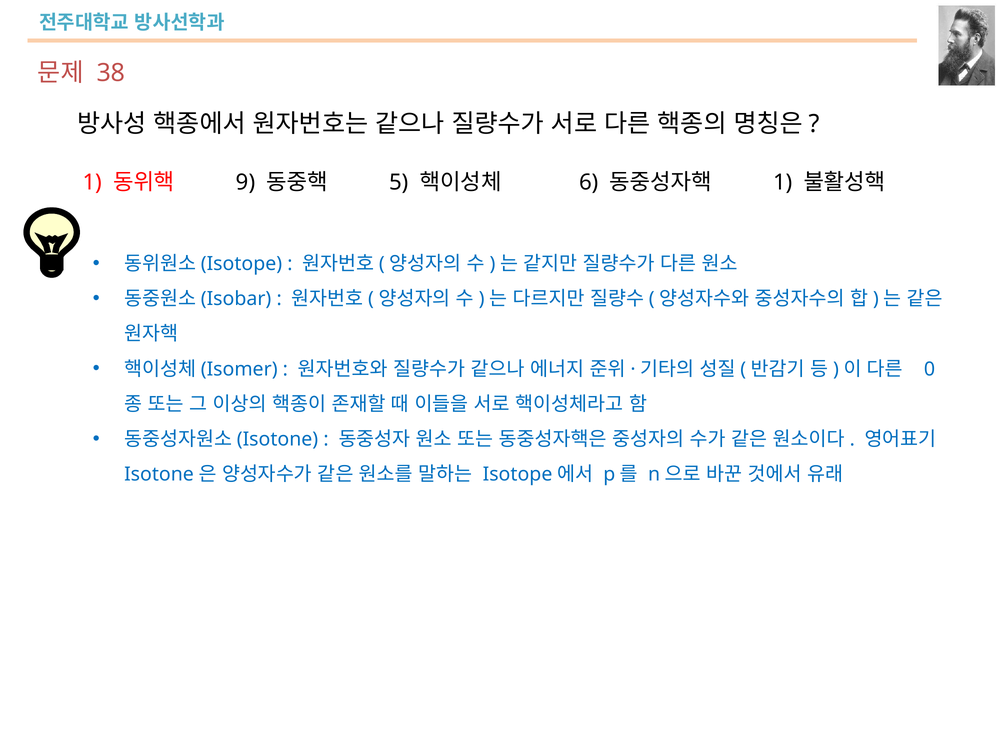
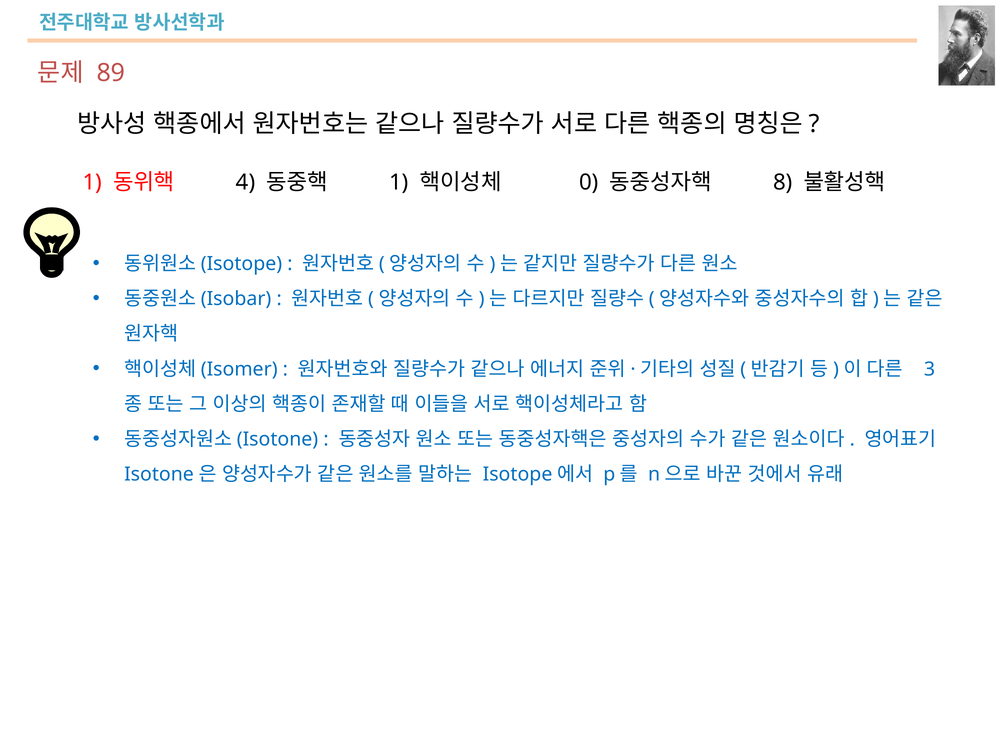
38: 38 -> 89 (111, 73)
9: 9 -> 4 (246, 182)
5: 5 -> 1 (399, 182)
6: 6 -> 0 (589, 182)
1: 1 -> 8 (783, 182)
0: 0 -> 3 (930, 369)
